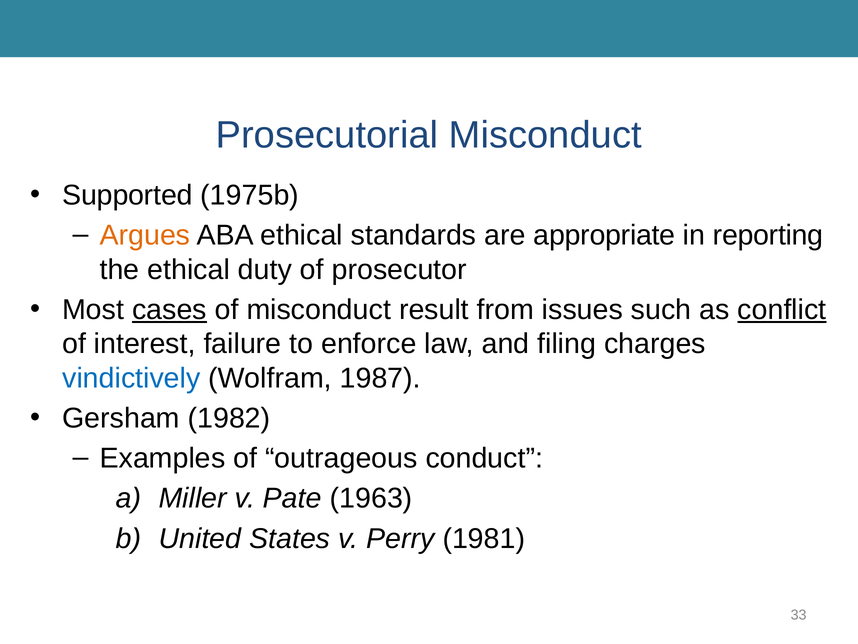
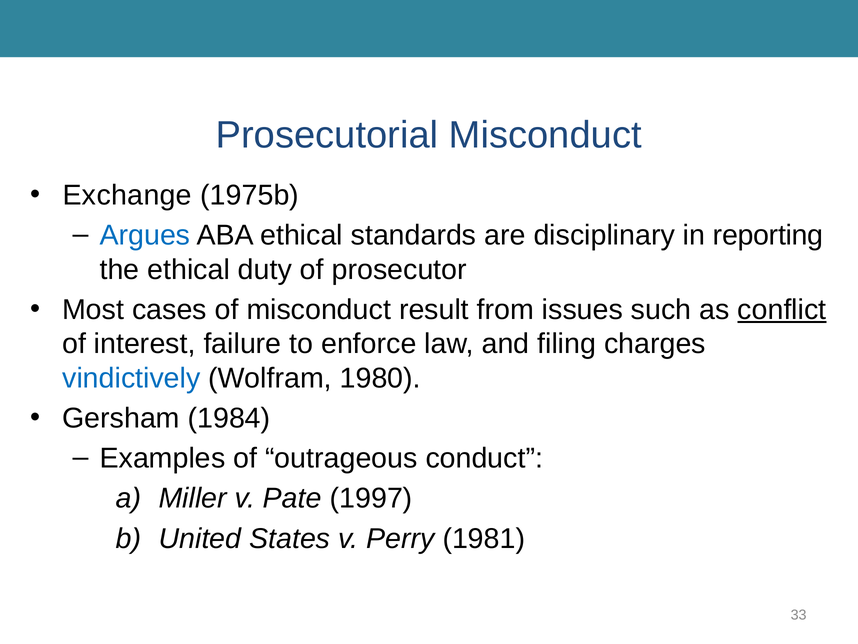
Supported: Supported -> Exchange (127, 195)
Argues colour: orange -> blue (145, 235)
appropriate: appropriate -> disciplinary (604, 235)
cases underline: present -> none (169, 309)
1987: 1987 -> 1980 (380, 378)
1982: 1982 -> 1984 (229, 418)
1963: 1963 -> 1997 (371, 498)
